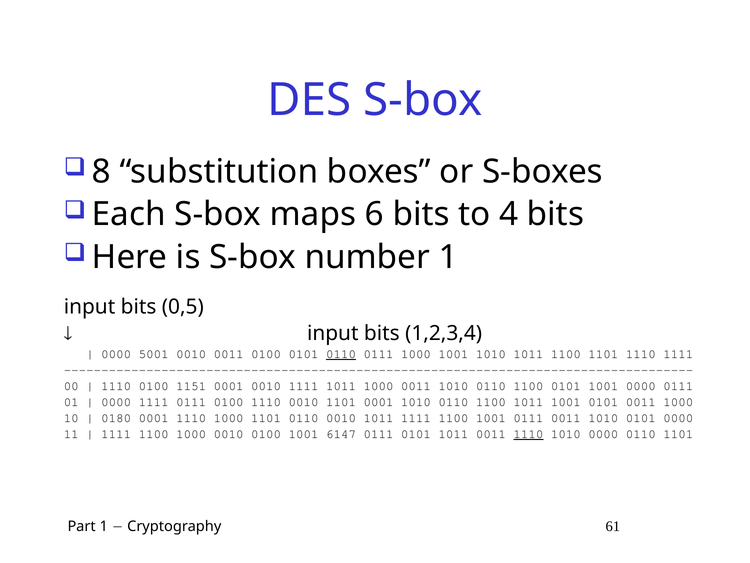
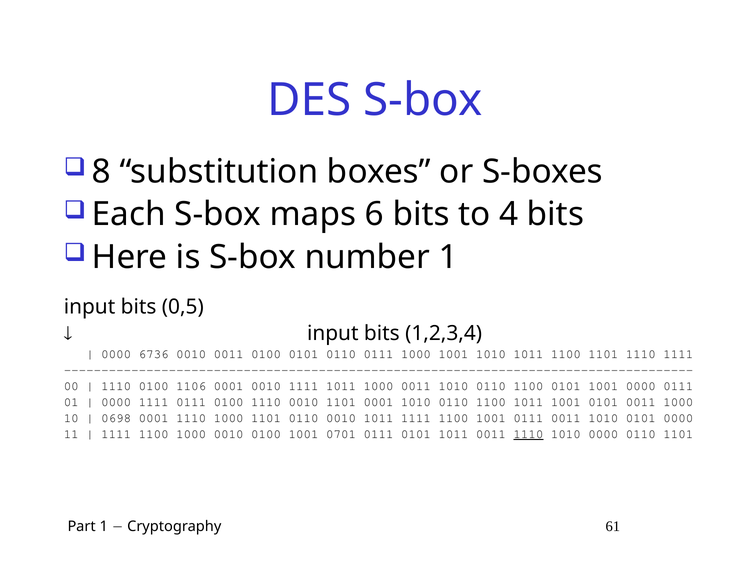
5001: 5001 -> 6736 (154, 354)
0110 underline: present -> none (341, 354)
1151: 1151 -> 1106 (191, 386)
0180: 0180 -> 0698 (116, 418)
6147: 6147 -> 0701 (341, 434)
